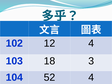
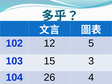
12 4: 4 -> 5 (91, 43)
18: 18 -> 15 (49, 61)
52: 52 -> 26 (49, 77)
